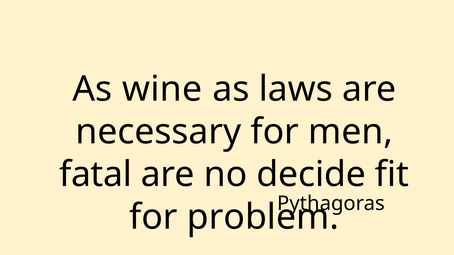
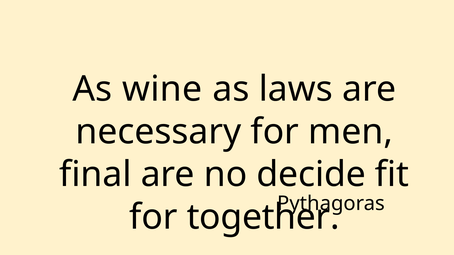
fatal: fatal -> final (95, 175)
problem: problem -> together (263, 217)
